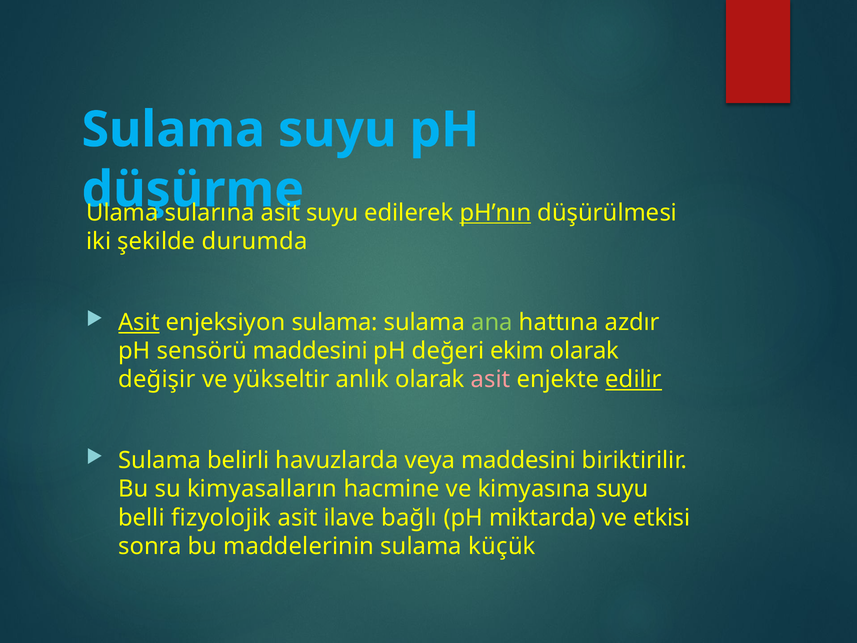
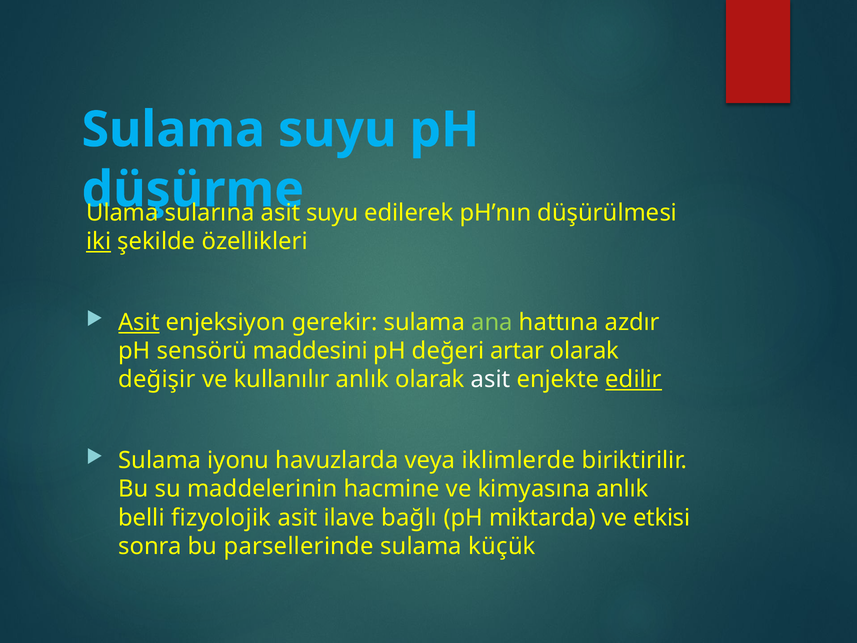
pH’nın underline: present -> none (495, 213)
iki underline: none -> present (99, 241)
durumda: durumda -> özellikleri (255, 241)
enjeksiyon sulama: sulama -> gerekir (335, 322)
ekim: ekim -> artar (517, 351)
yükseltir: yükseltir -> kullanılır (282, 379)
asit colour: pink -> white (491, 379)
belirli: belirli -> iyonu (238, 460)
veya maddesini: maddesini -> iklimlerde (518, 460)
kimyasalların: kimyasalların -> maddelerinin (262, 489)
kimyasına suyu: suyu -> anlık (622, 489)
maddelerinin: maddelerinin -> parsellerinde (299, 546)
